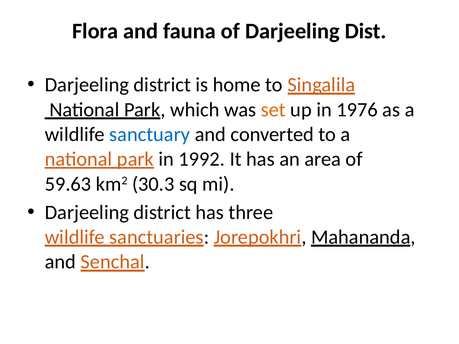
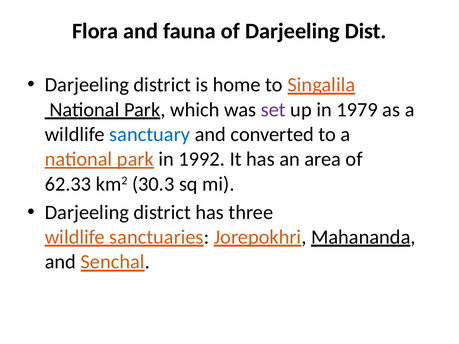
set colour: orange -> purple (273, 110)
1976: 1976 -> 1979 (357, 110)
59.63: 59.63 -> 62.33 (68, 184)
